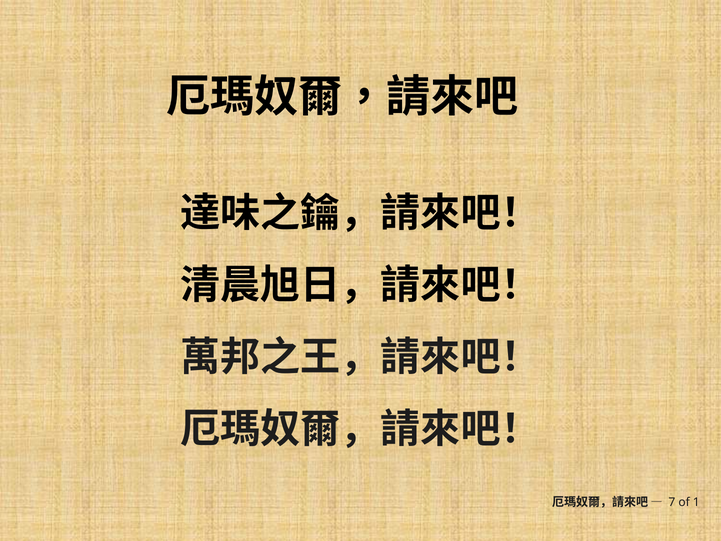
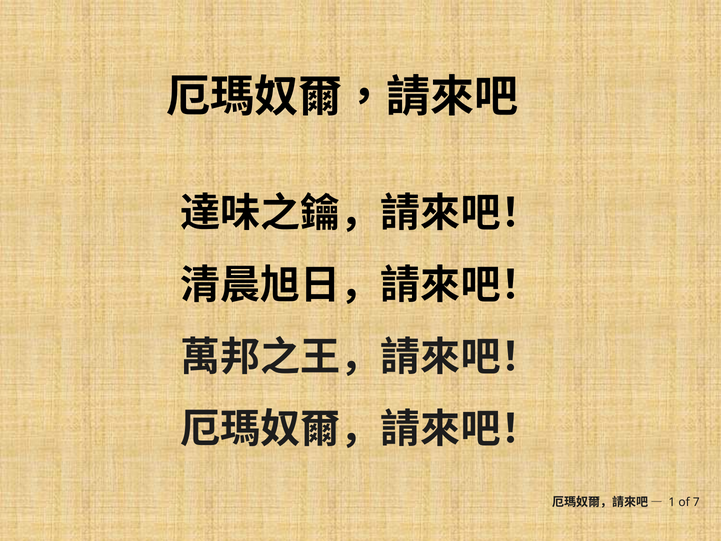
7: 7 -> 1 (672, 502)
1: 1 -> 7 (696, 502)
